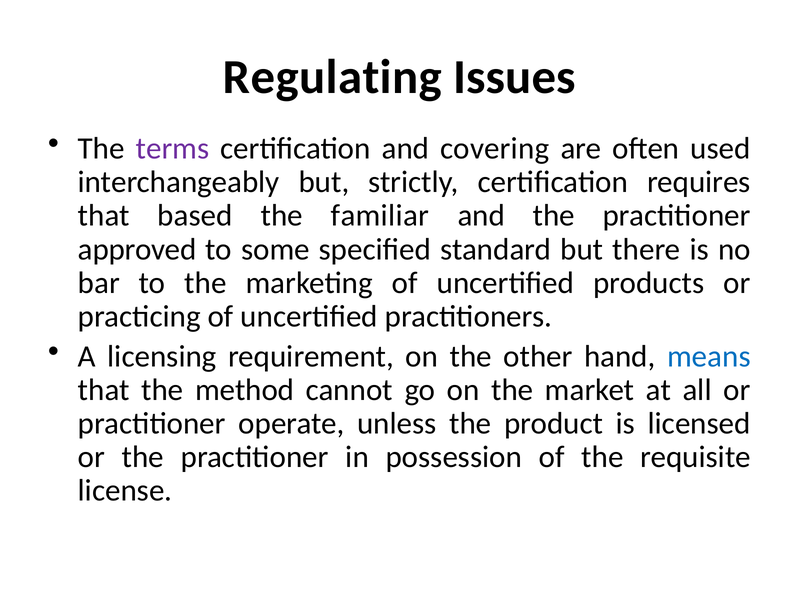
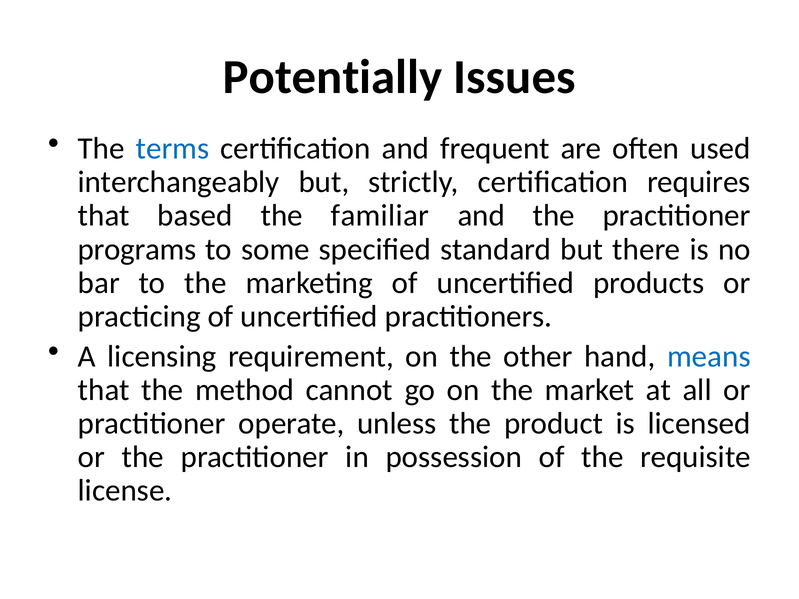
Regulating: Regulating -> Potentially (333, 77)
terms colour: purple -> blue (172, 149)
covering: covering -> frequent (495, 149)
approved: approved -> programs (137, 249)
